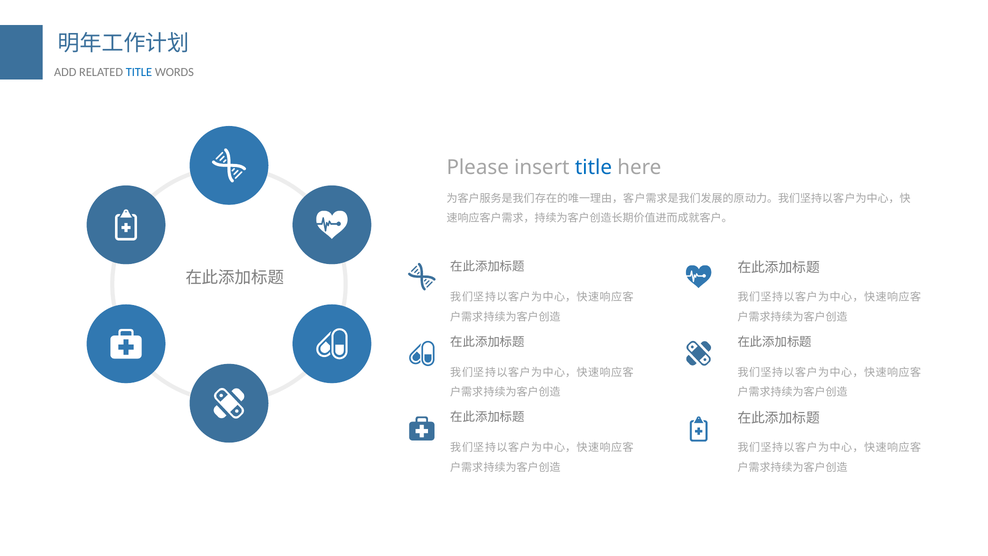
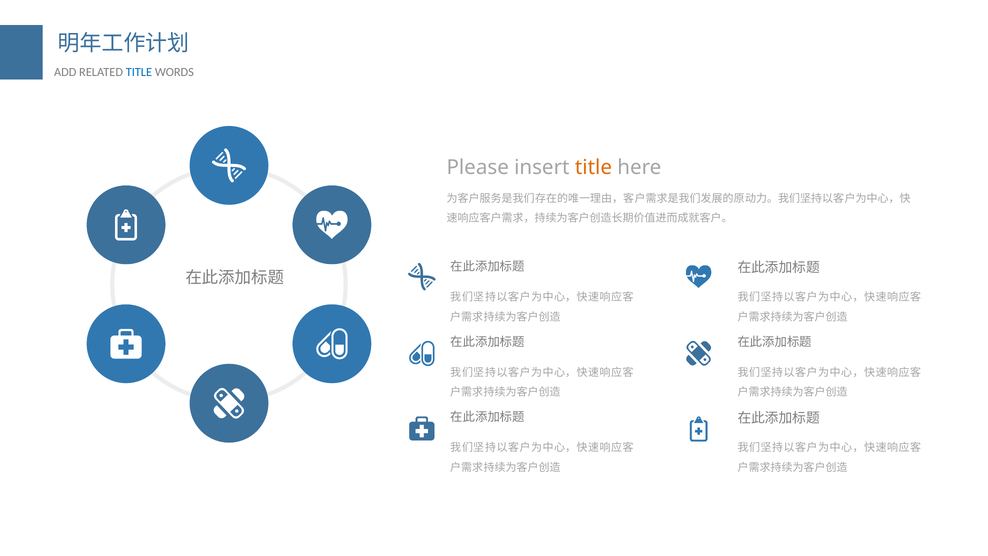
title colour: blue -> orange (593, 168)
